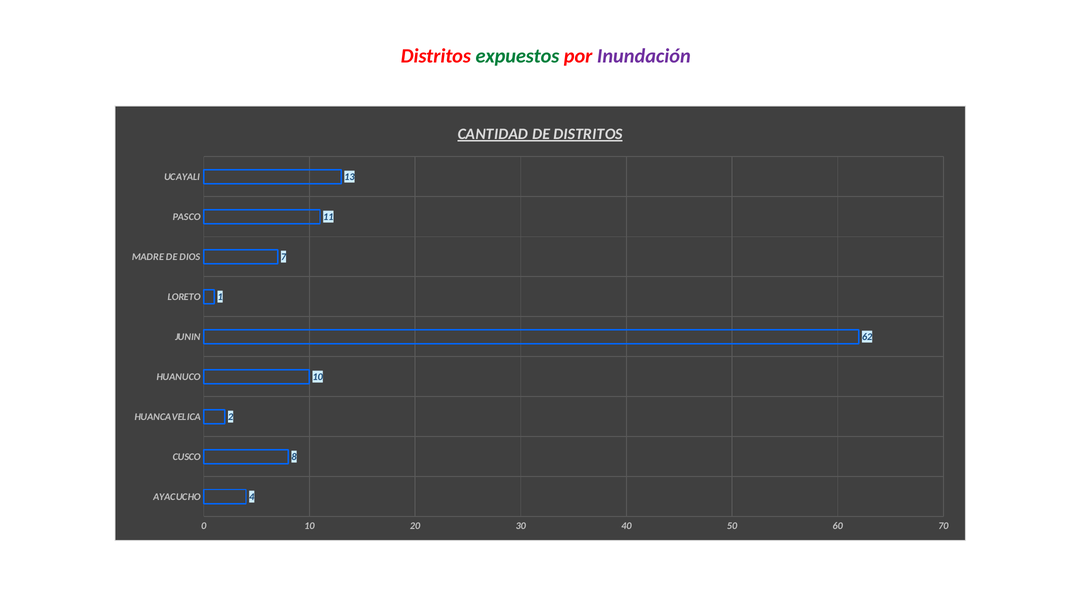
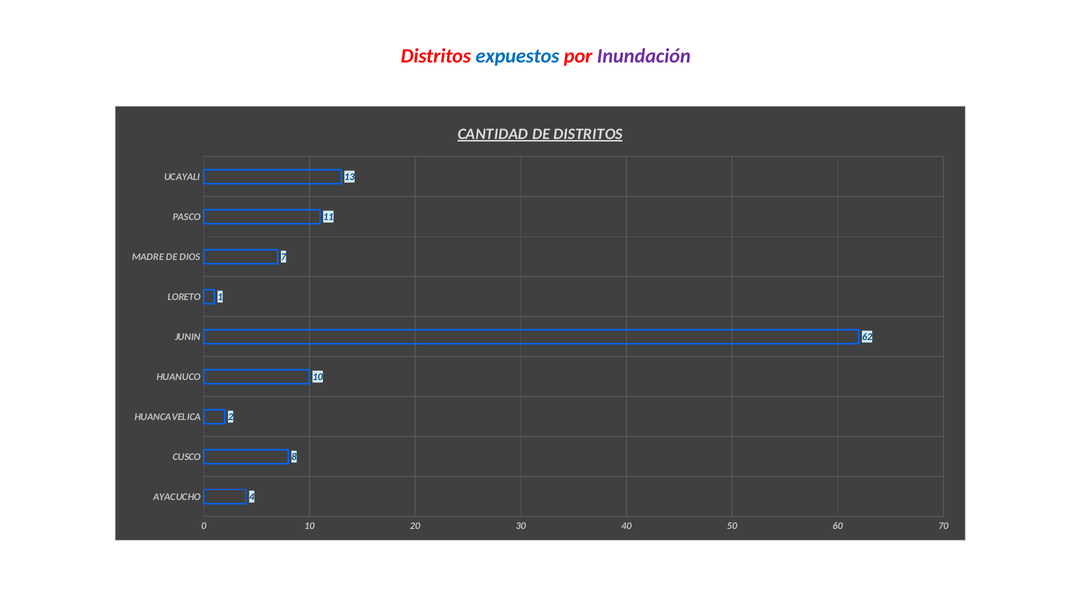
expuestos colour: green -> blue (517, 56)
